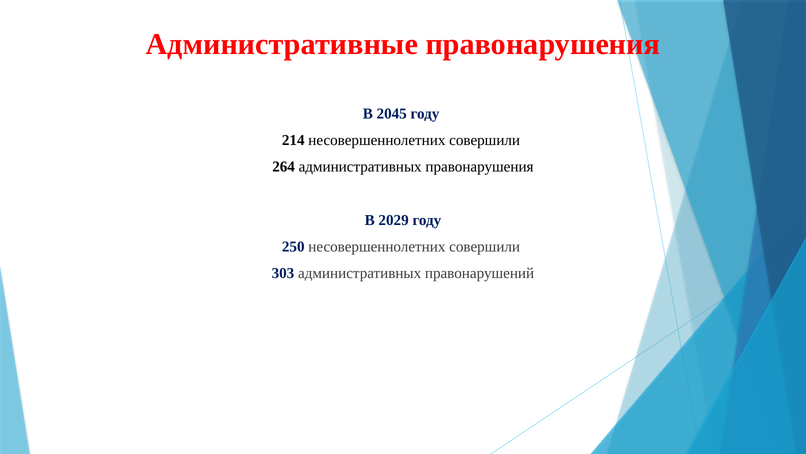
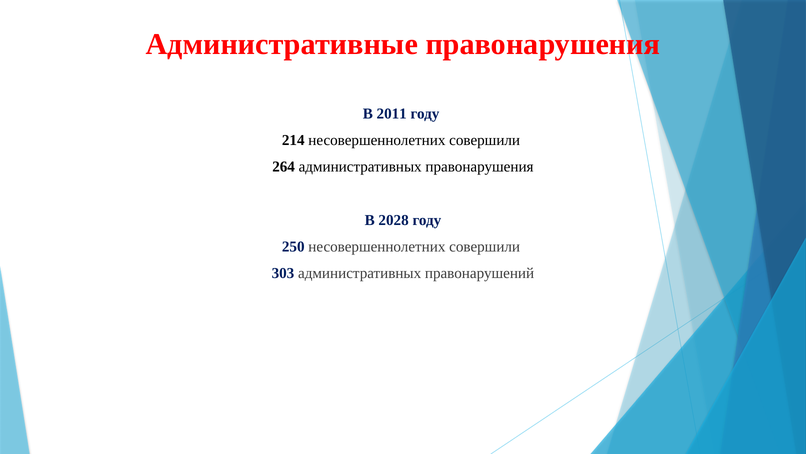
2045: 2045 -> 2011 (392, 114)
2029: 2029 -> 2028 (394, 220)
